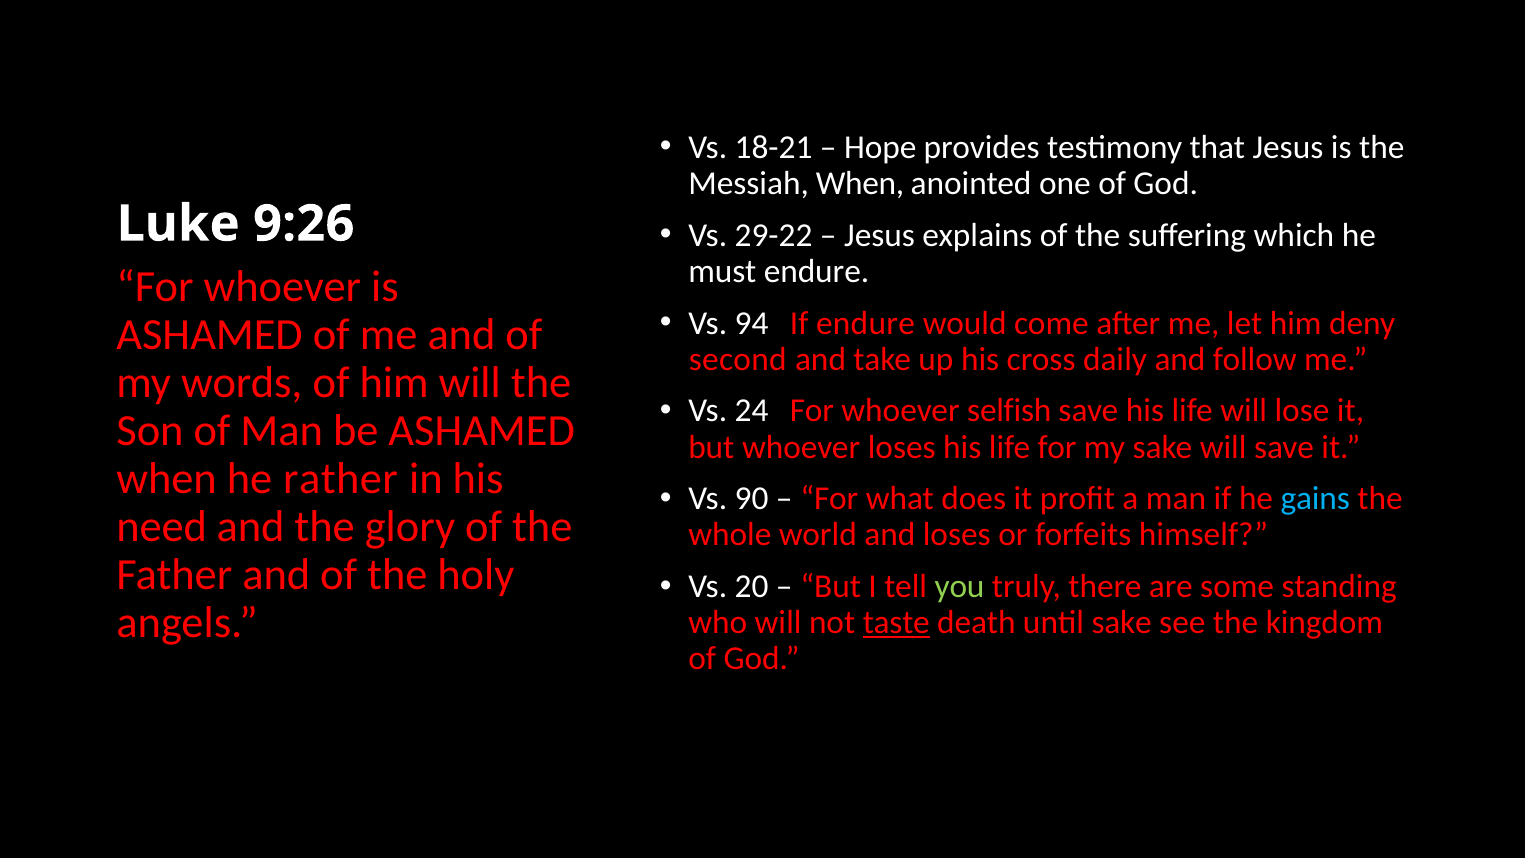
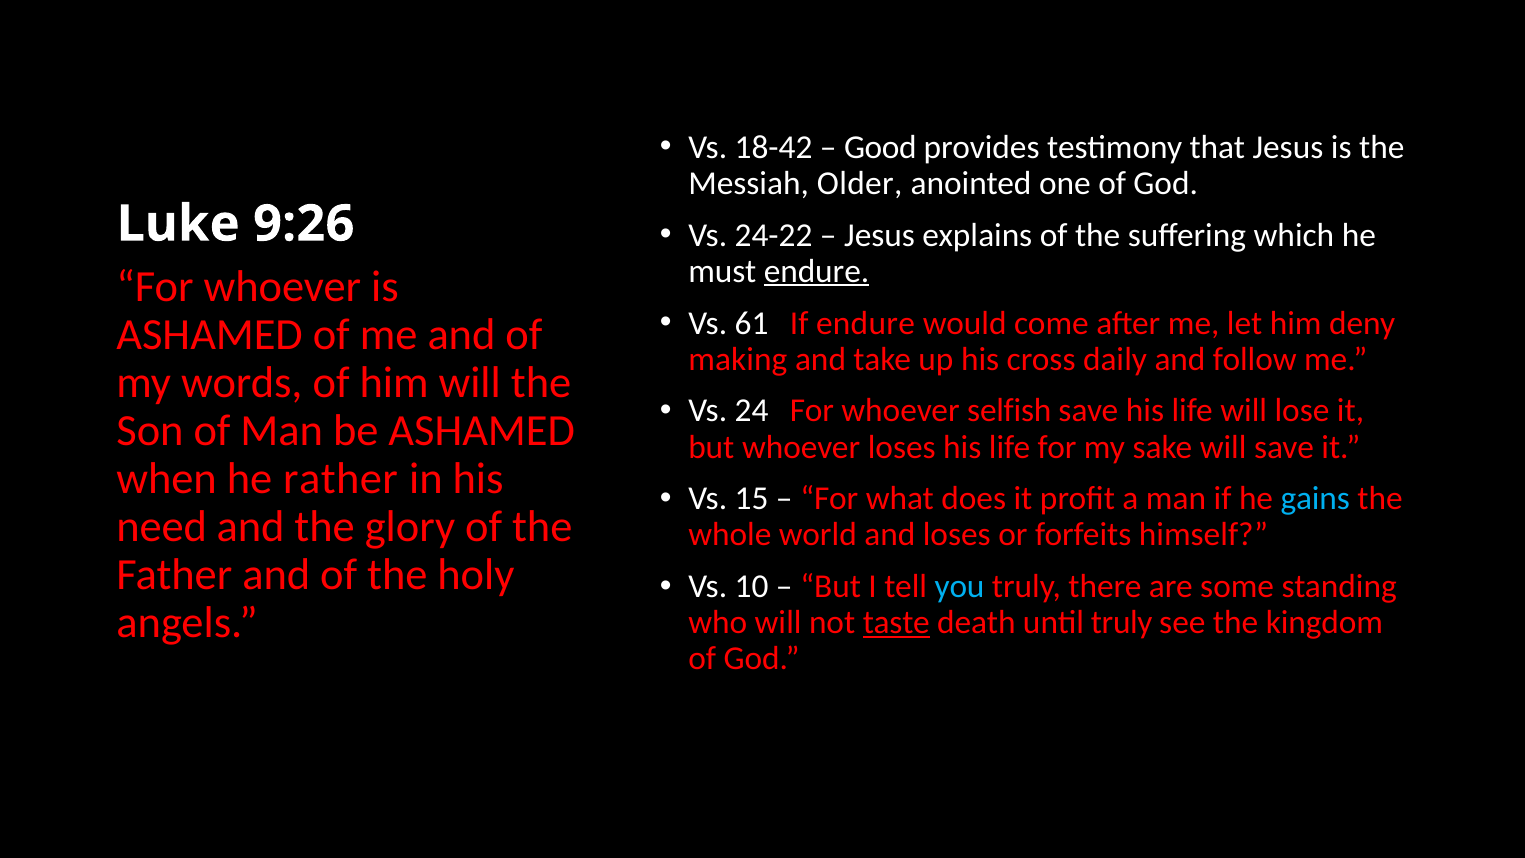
18-21: 18-21 -> 18-42 (774, 147)
Hope: Hope -> Good (880, 147)
Messiah When: When -> Older (860, 183)
29-22: 29-22 -> 24-22 (774, 235)
endure underline: none -> present (816, 271)
94: 94 -> 61 (752, 323)
second: second -> making (738, 359)
90: 90 -> 15 (752, 499)
20: 20 -> 10 (752, 587)
you colour: light green -> light blue (960, 587)
until sake: sake -> truly (1122, 623)
